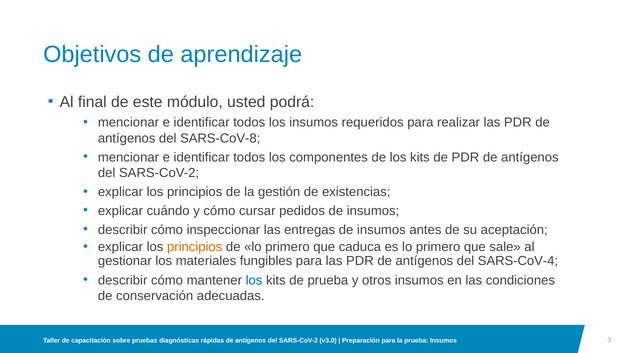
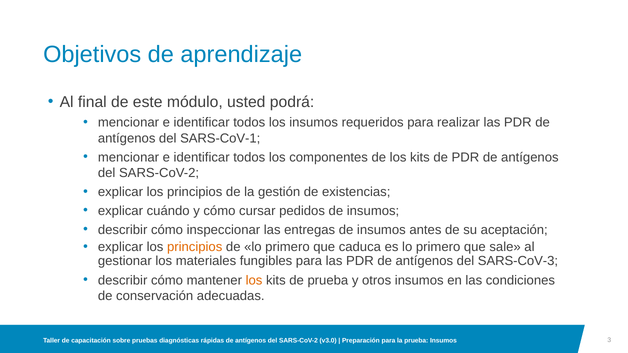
SARS-CoV-8: SARS-CoV-8 -> SARS-CoV-1 (220, 138)
SARS-CoV-4: SARS-CoV-4 -> SARS-CoV-3 (518, 261)
los colour: blue -> orange (254, 280)
